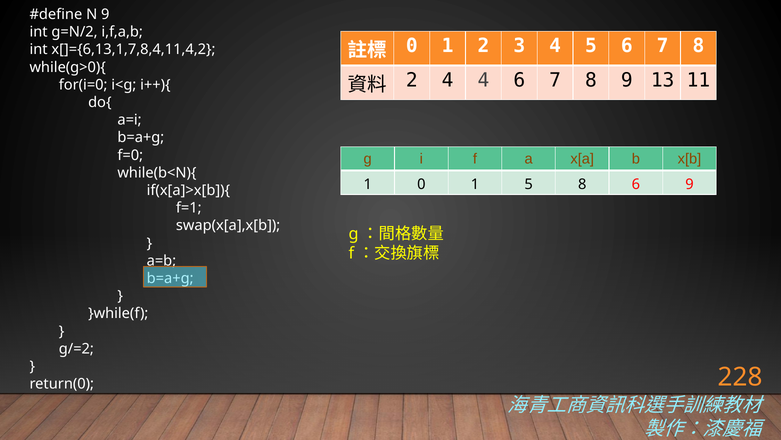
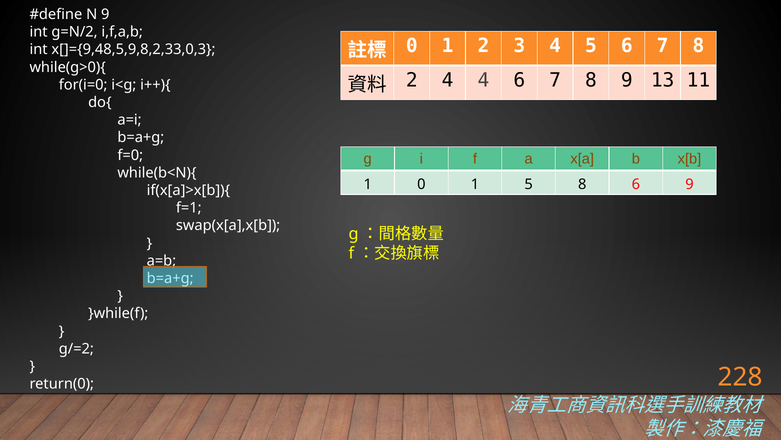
x[]={6,13,1,7,8,4,11,4,2: x[]={6,13,1,7,8,4,11,4,2 -> x[]={9,48,5,9,8,2,33,0,3 (133, 50)
